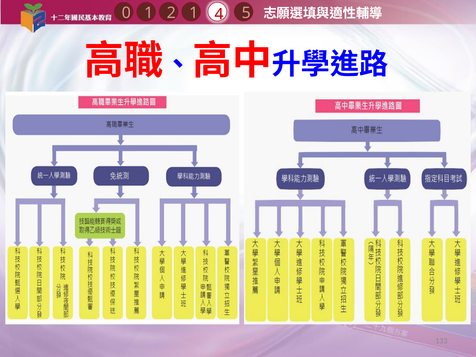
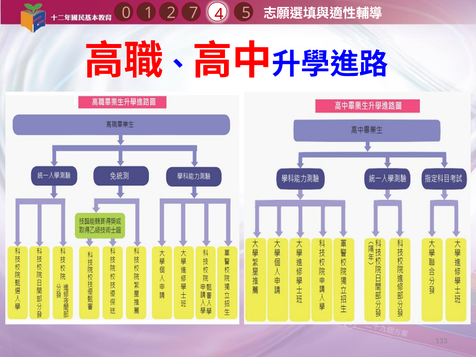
1 1: 1 -> 7 (194, 13)
